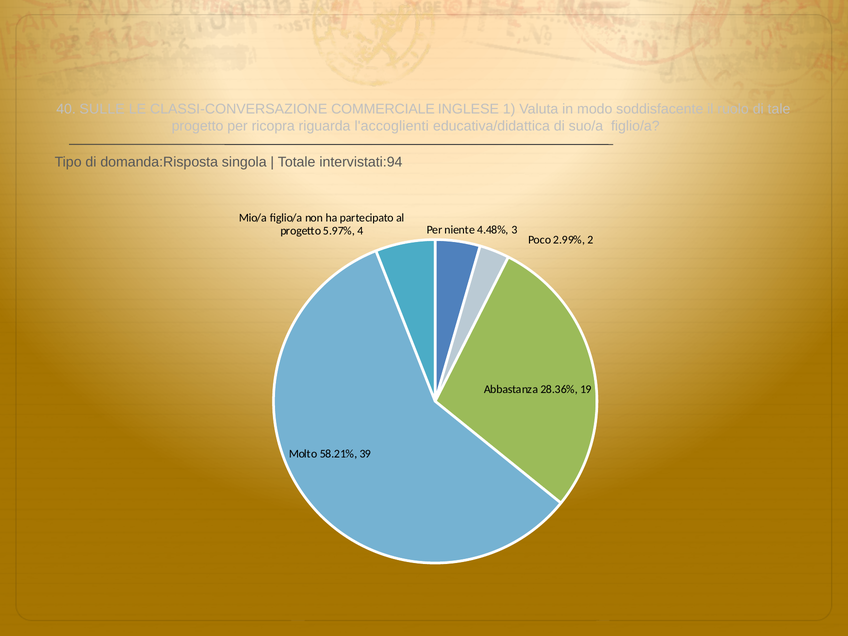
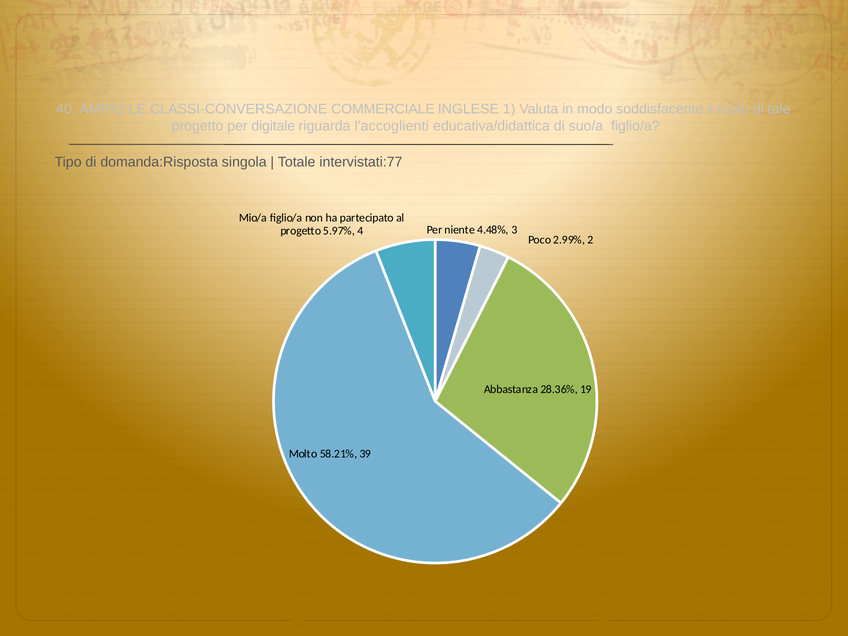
SULLE: SULLE -> AMPIO (102, 109)
ricopra: ricopra -> digitale (273, 126)
intervistati:94: intervistati:94 -> intervistati:77 (361, 162)
